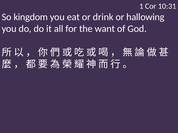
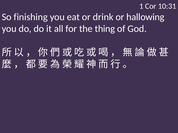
kingdom: kingdom -> finishing (31, 17)
want: want -> thing (105, 29)
